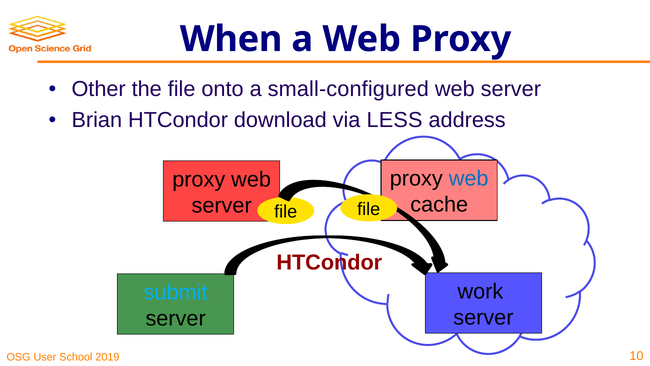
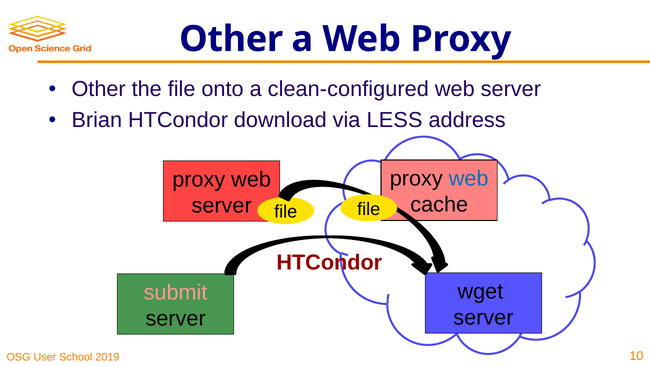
When: When -> Other (231, 39)
small-configured: small-configured -> clean-configured (348, 89)
work: work -> wget (480, 291)
submit colour: light blue -> pink (176, 292)
